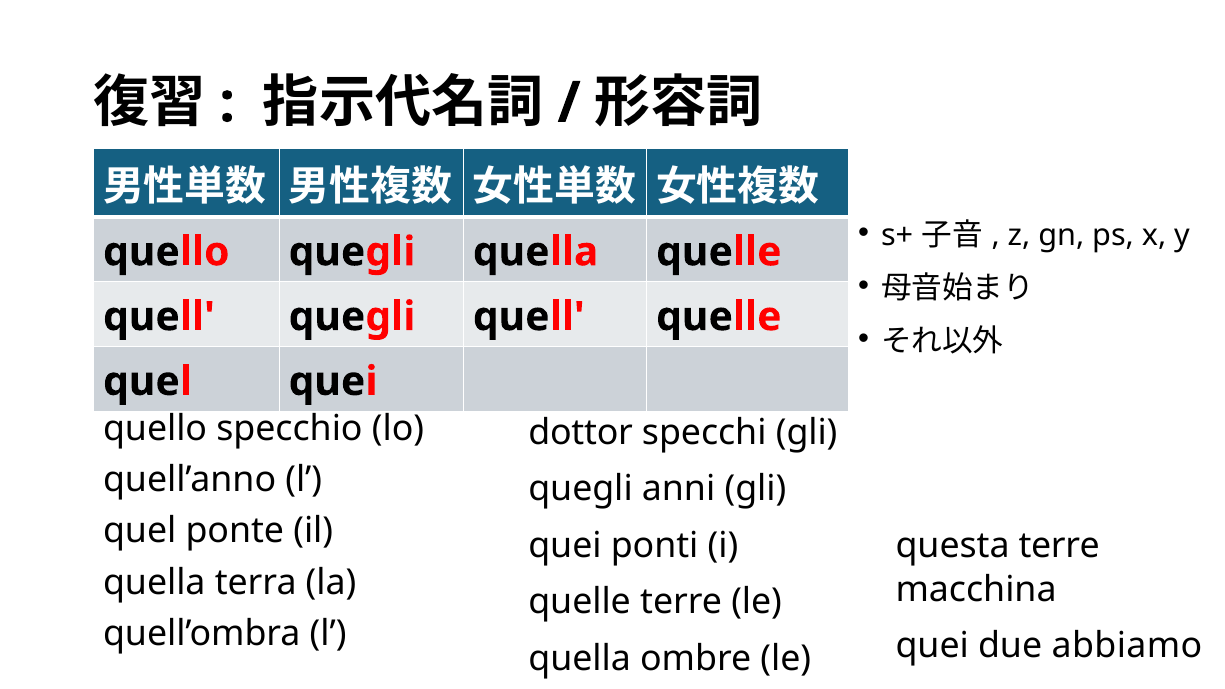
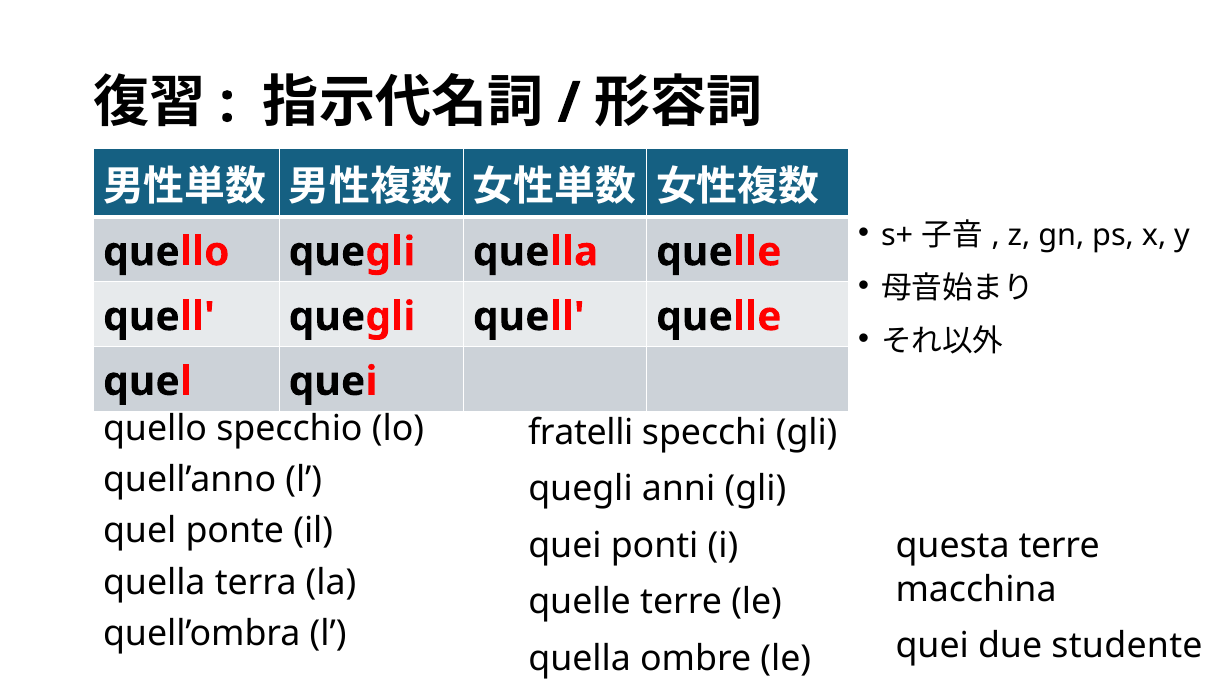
dottor: dottor -> fratelli (581, 432)
abbiamo: abbiamo -> studente (1127, 646)
